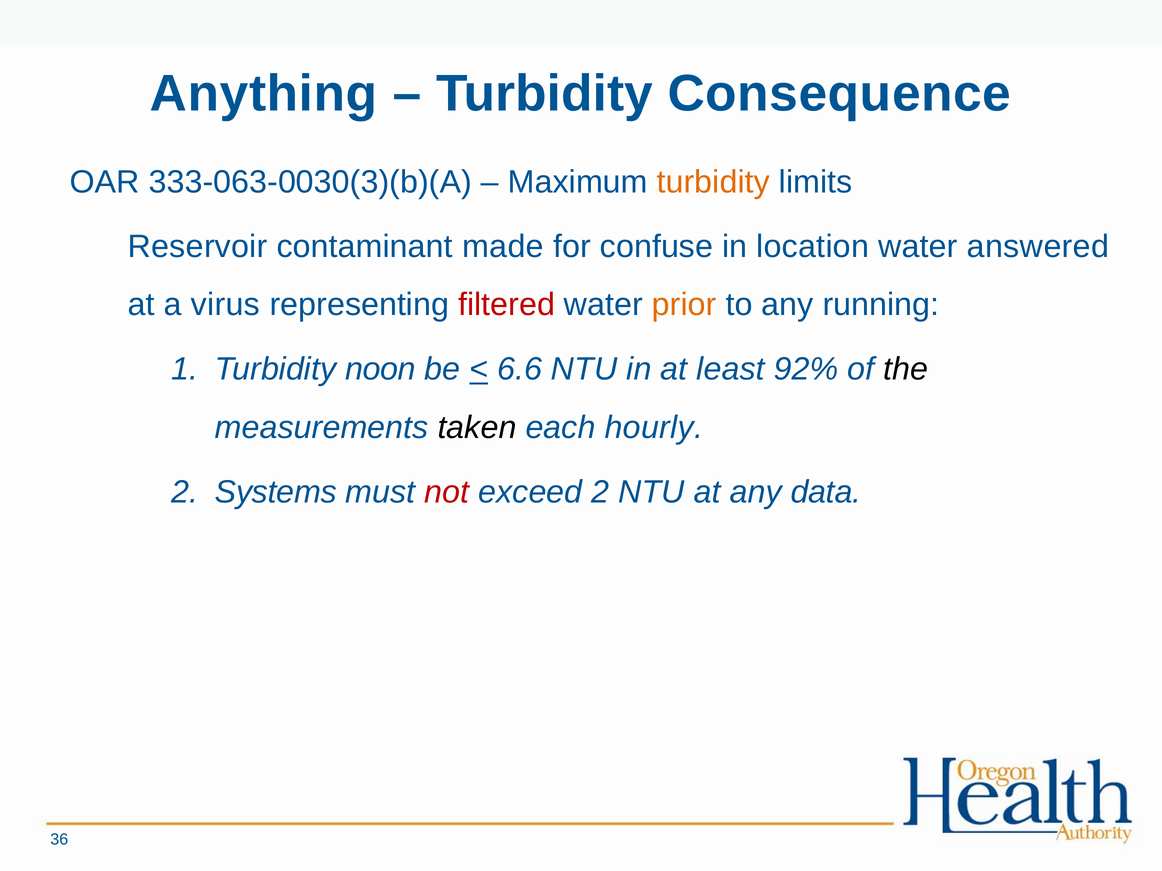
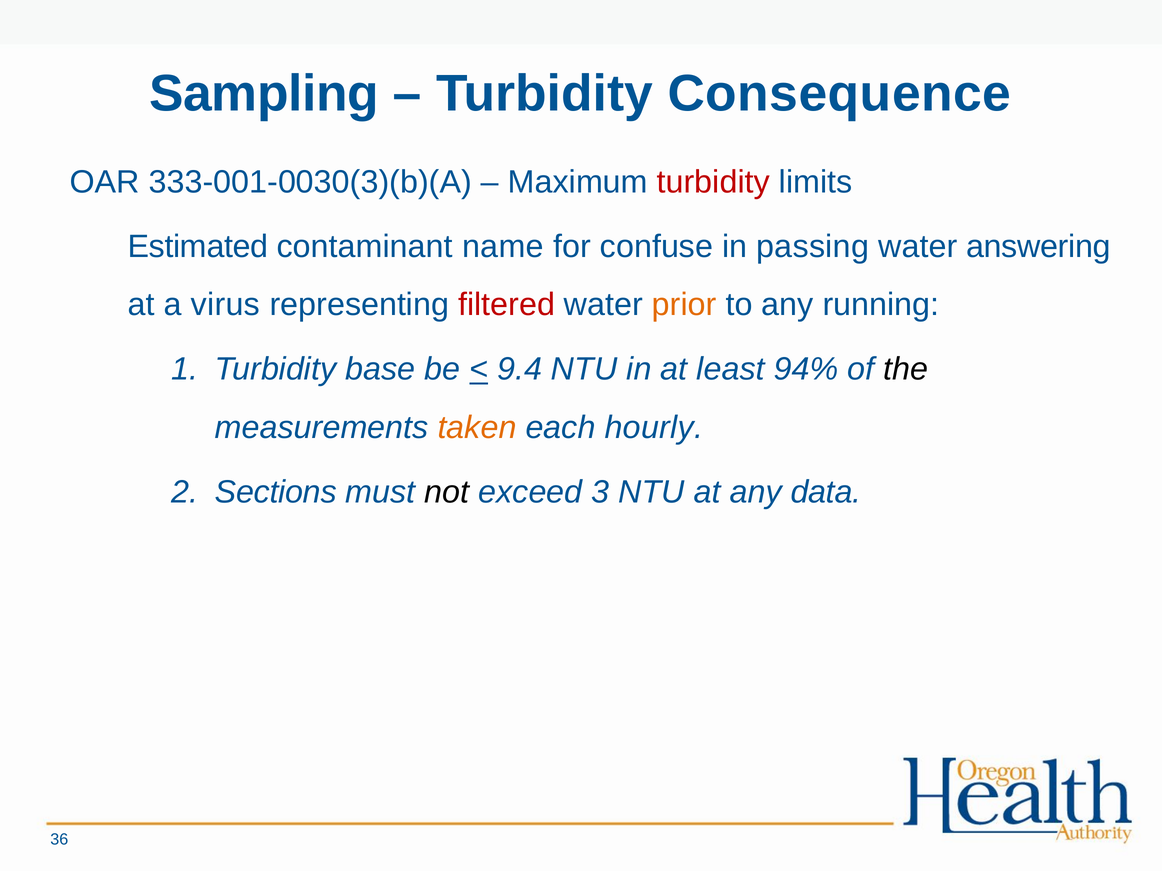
Anything: Anything -> Sampling (264, 94)
333-063-0030(3)(b)(A: 333-063-0030(3)(b)(A -> 333-001-0030(3)(b)(A (310, 182)
turbidity colour: orange -> red (713, 182)
Reservoir: Reservoir -> Estimated (198, 247)
made: made -> name (503, 247)
location: location -> passing (813, 247)
answered: answered -> answering (1038, 247)
noon: noon -> base (380, 370)
6.6: 6.6 -> 9.4 (520, 370)
92%: 92% -> 94% (806, 370)
taken colour: black -> orange (477, 428)
Systems: Systems -> Sections (276, 492)
not colour: red -> black (447, 492)
exceed 2: 2 -> 3 (600, 492)
